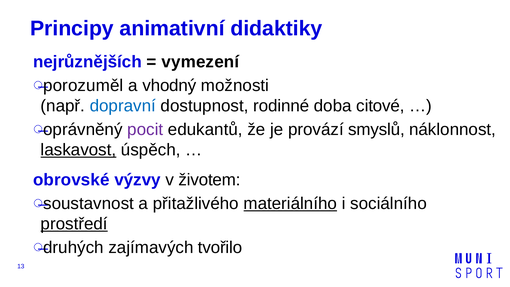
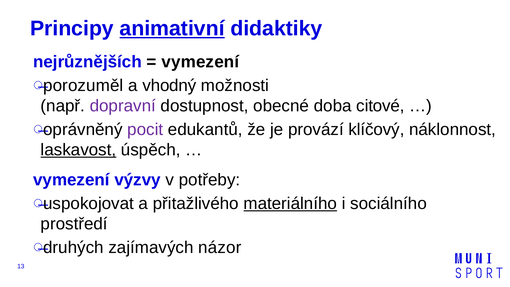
animativní underline: none -> present (172, 29)
dopravní colour: blue -> purple (123, 106)
rodinné: rodinné -> obecné (281, 106)
smyslů: smyslů -> klíčový (376, 129)
obrovské: obrovské -> vymezení (71, 180)
životem: životem -> potřeby (210, 180)
soustavnost: soustavnost -> uspokojovat (89, 203)
prostředí underline: present -> none (74, 224)
tvořilo: tvořilo -> názor (220, 247)
